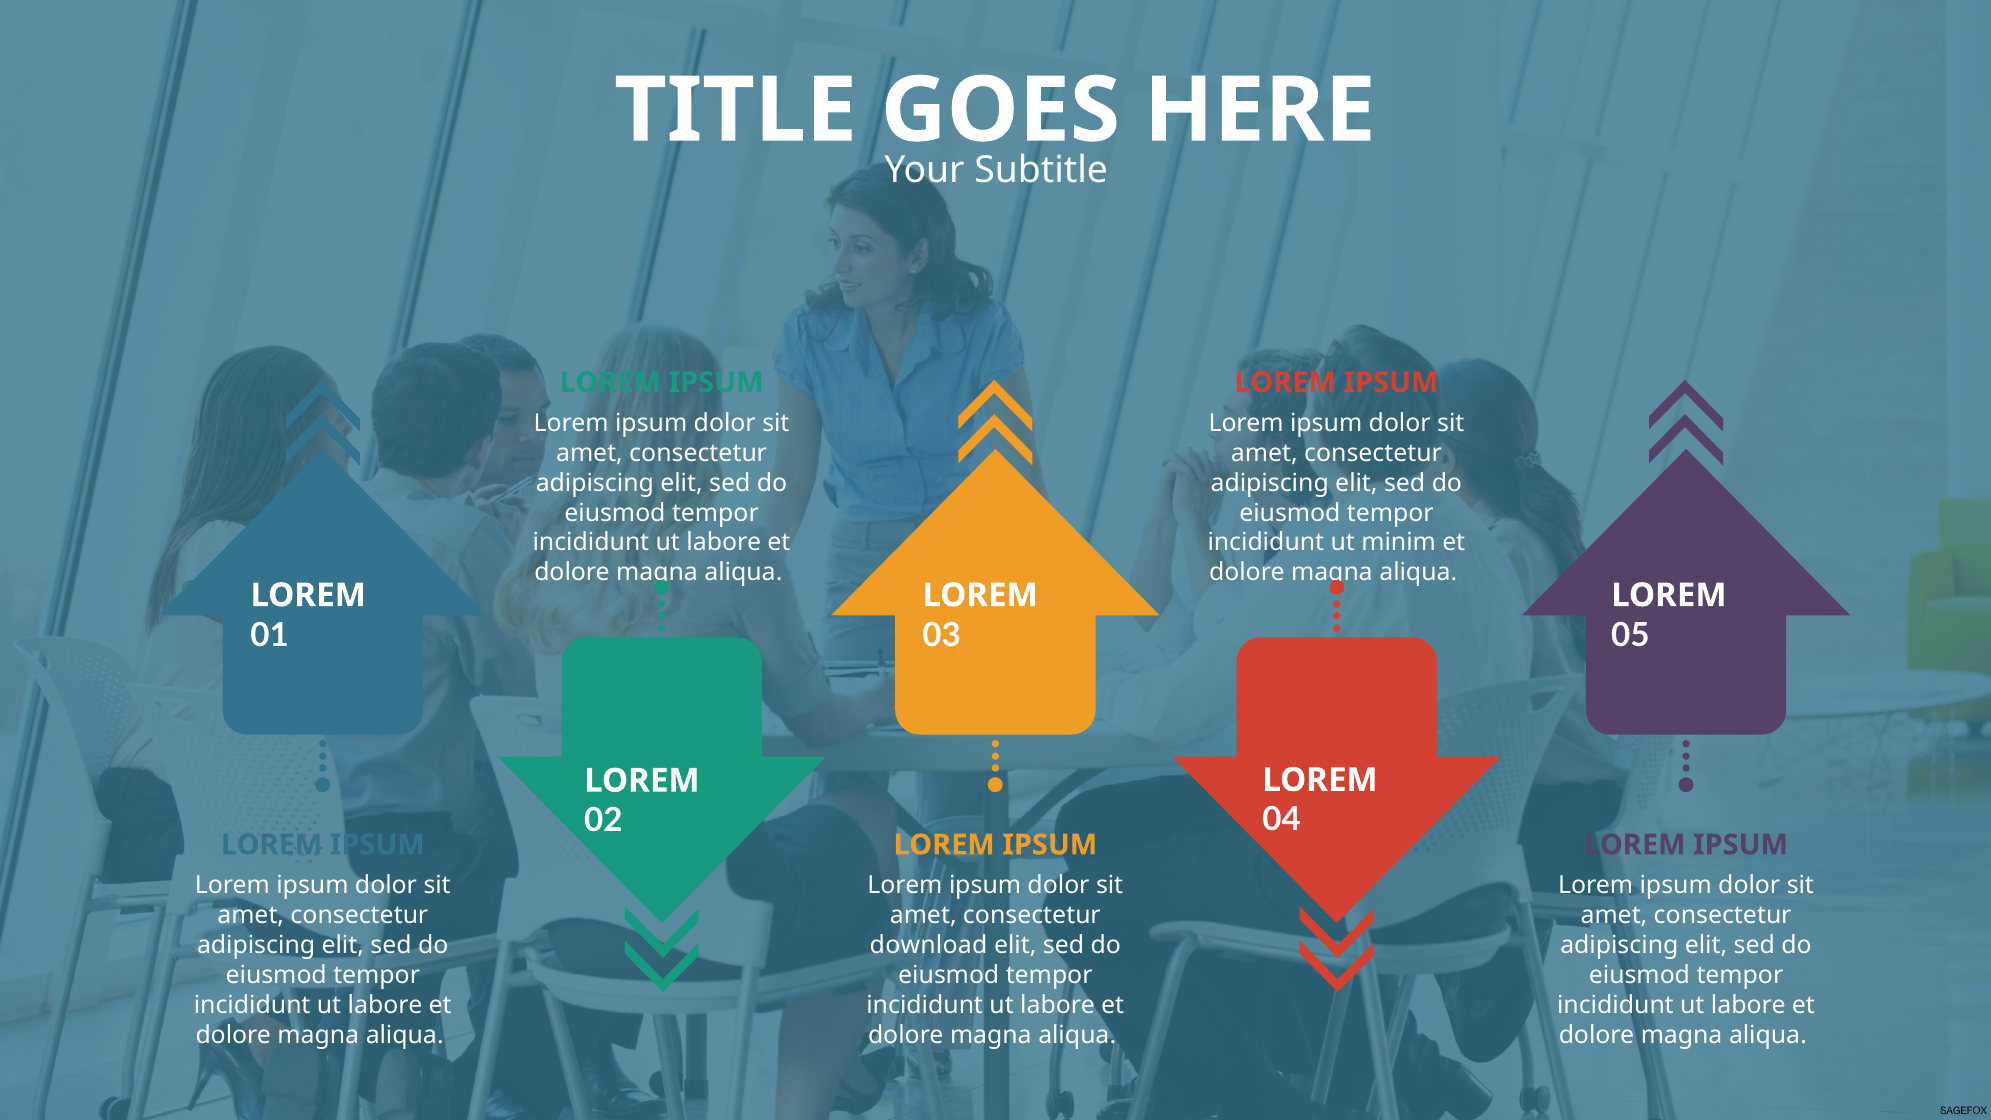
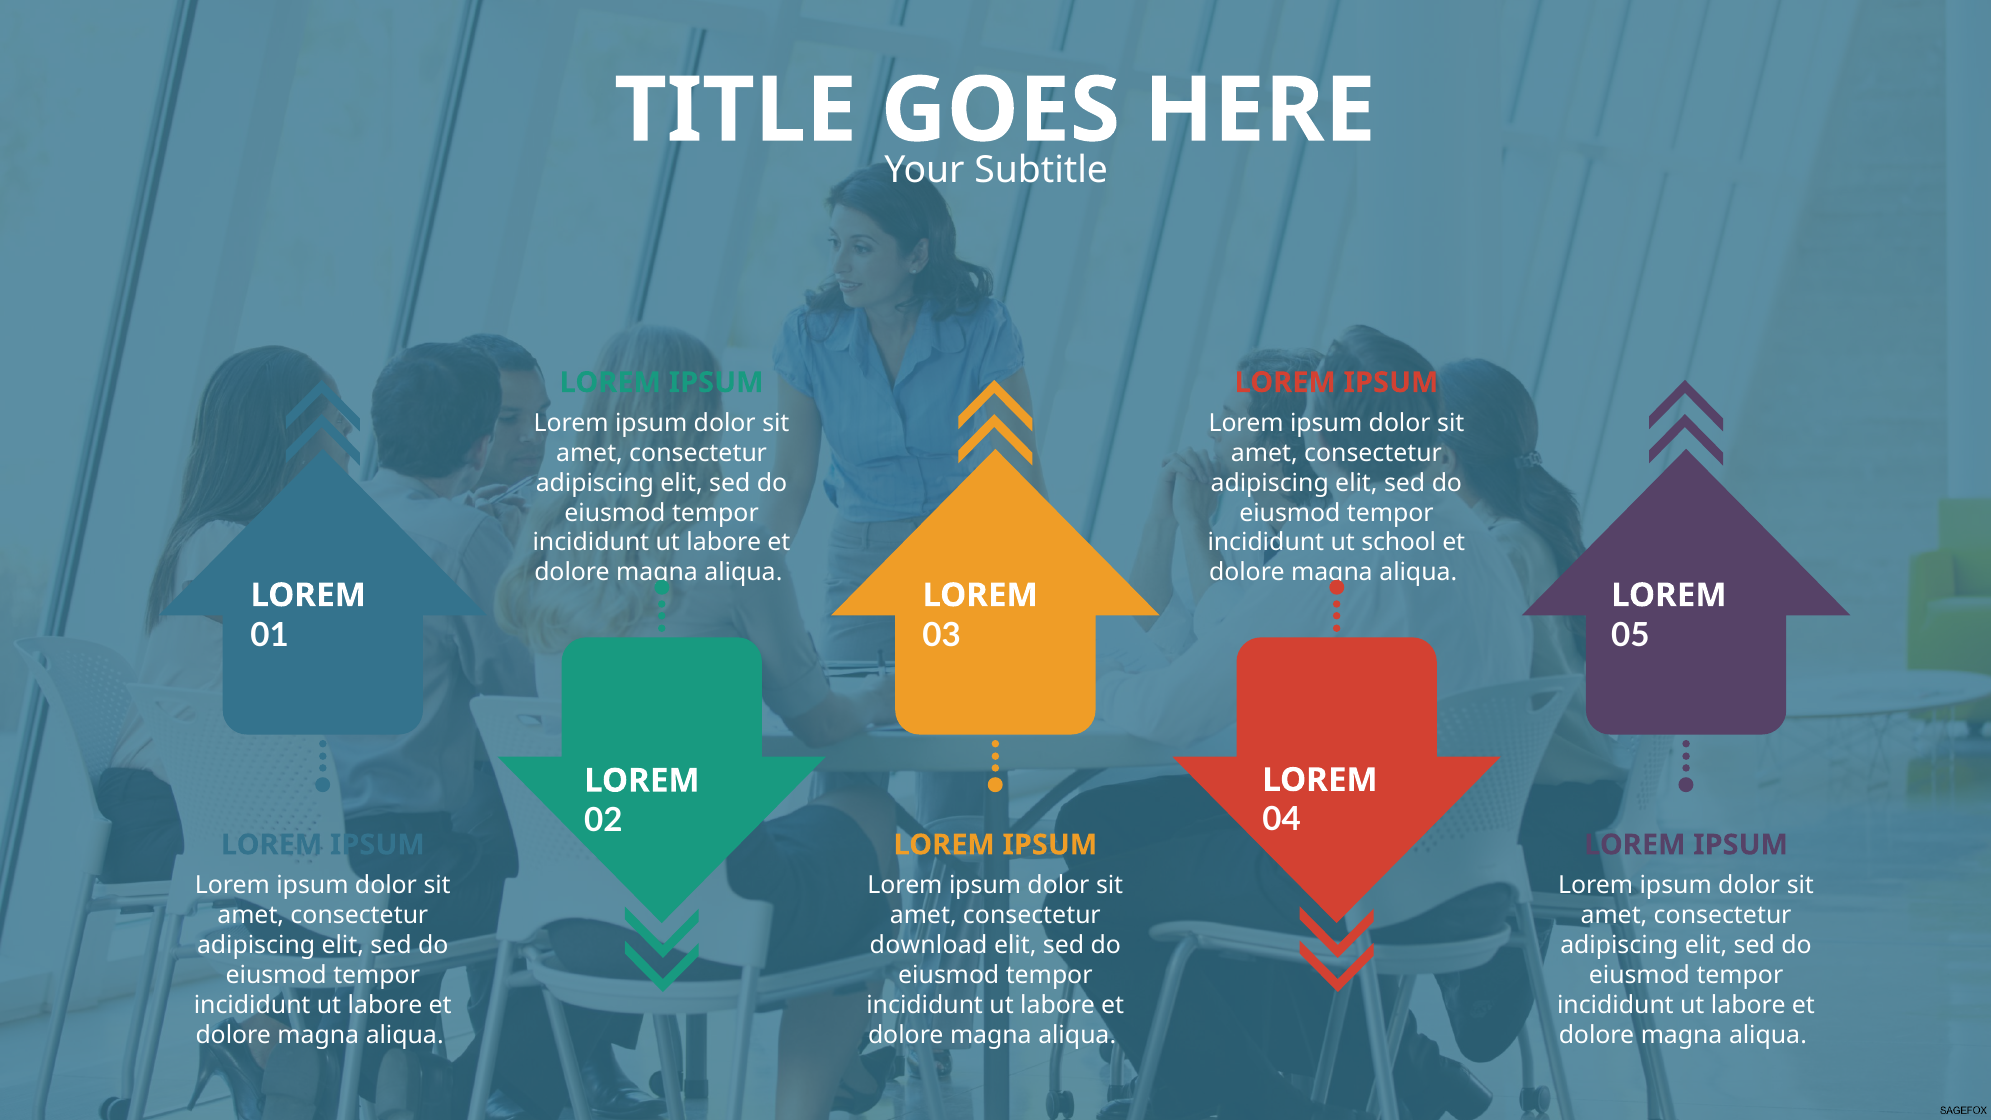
minim: minim -> school (1399, 543)
